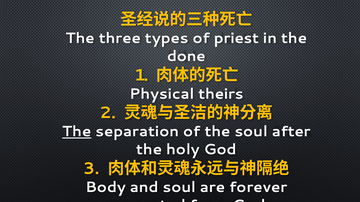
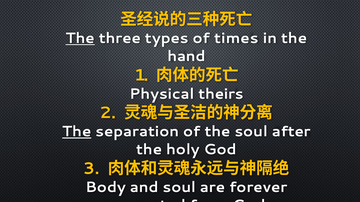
The underline: none -> present (80, 38)
priest: priest -> times (236, 38)
done: done -> hand (186, 56)
